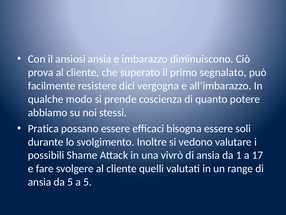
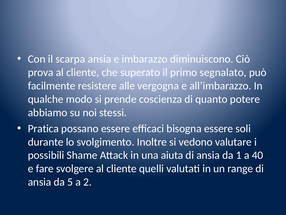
ansiosi: ansiosi -> scarpa (70, 59)
dici: dici -> alle (127, 86)
vivrò: vivrò -> aiuta (172, 155)
17: 17 -> 40 (258, 155)
a 5: 5 -> 2 (88, 182)
